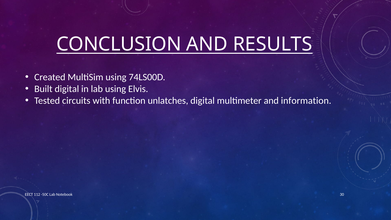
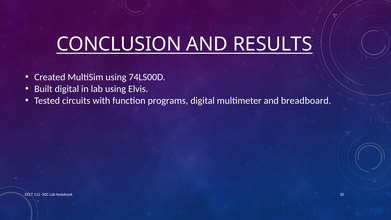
unlatches: unlatches -> programs (168, 101)
information: information -> breadboard (306, 101)
